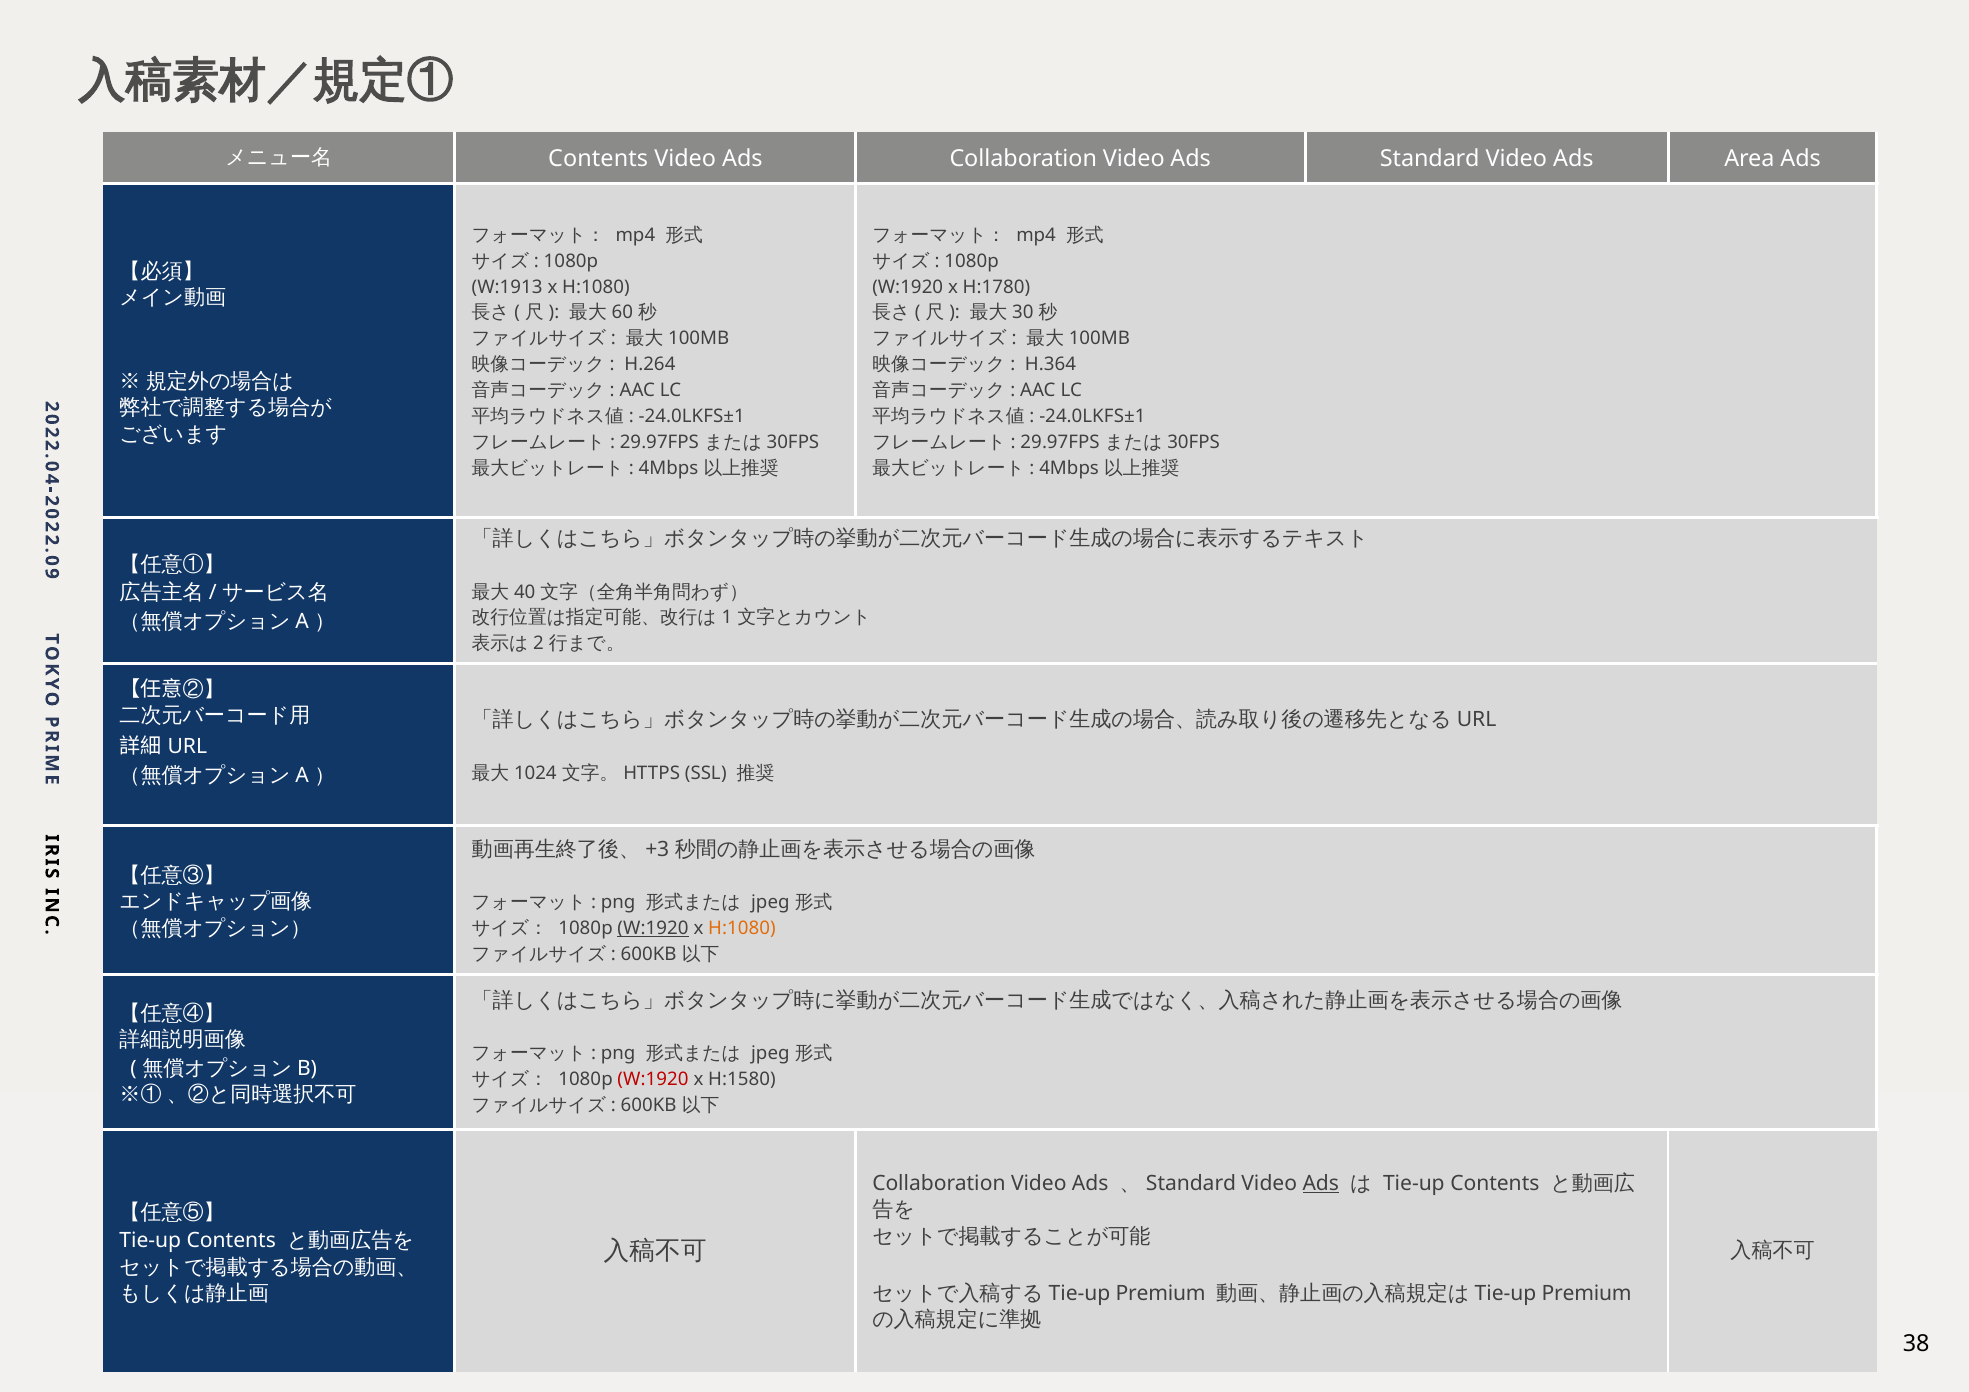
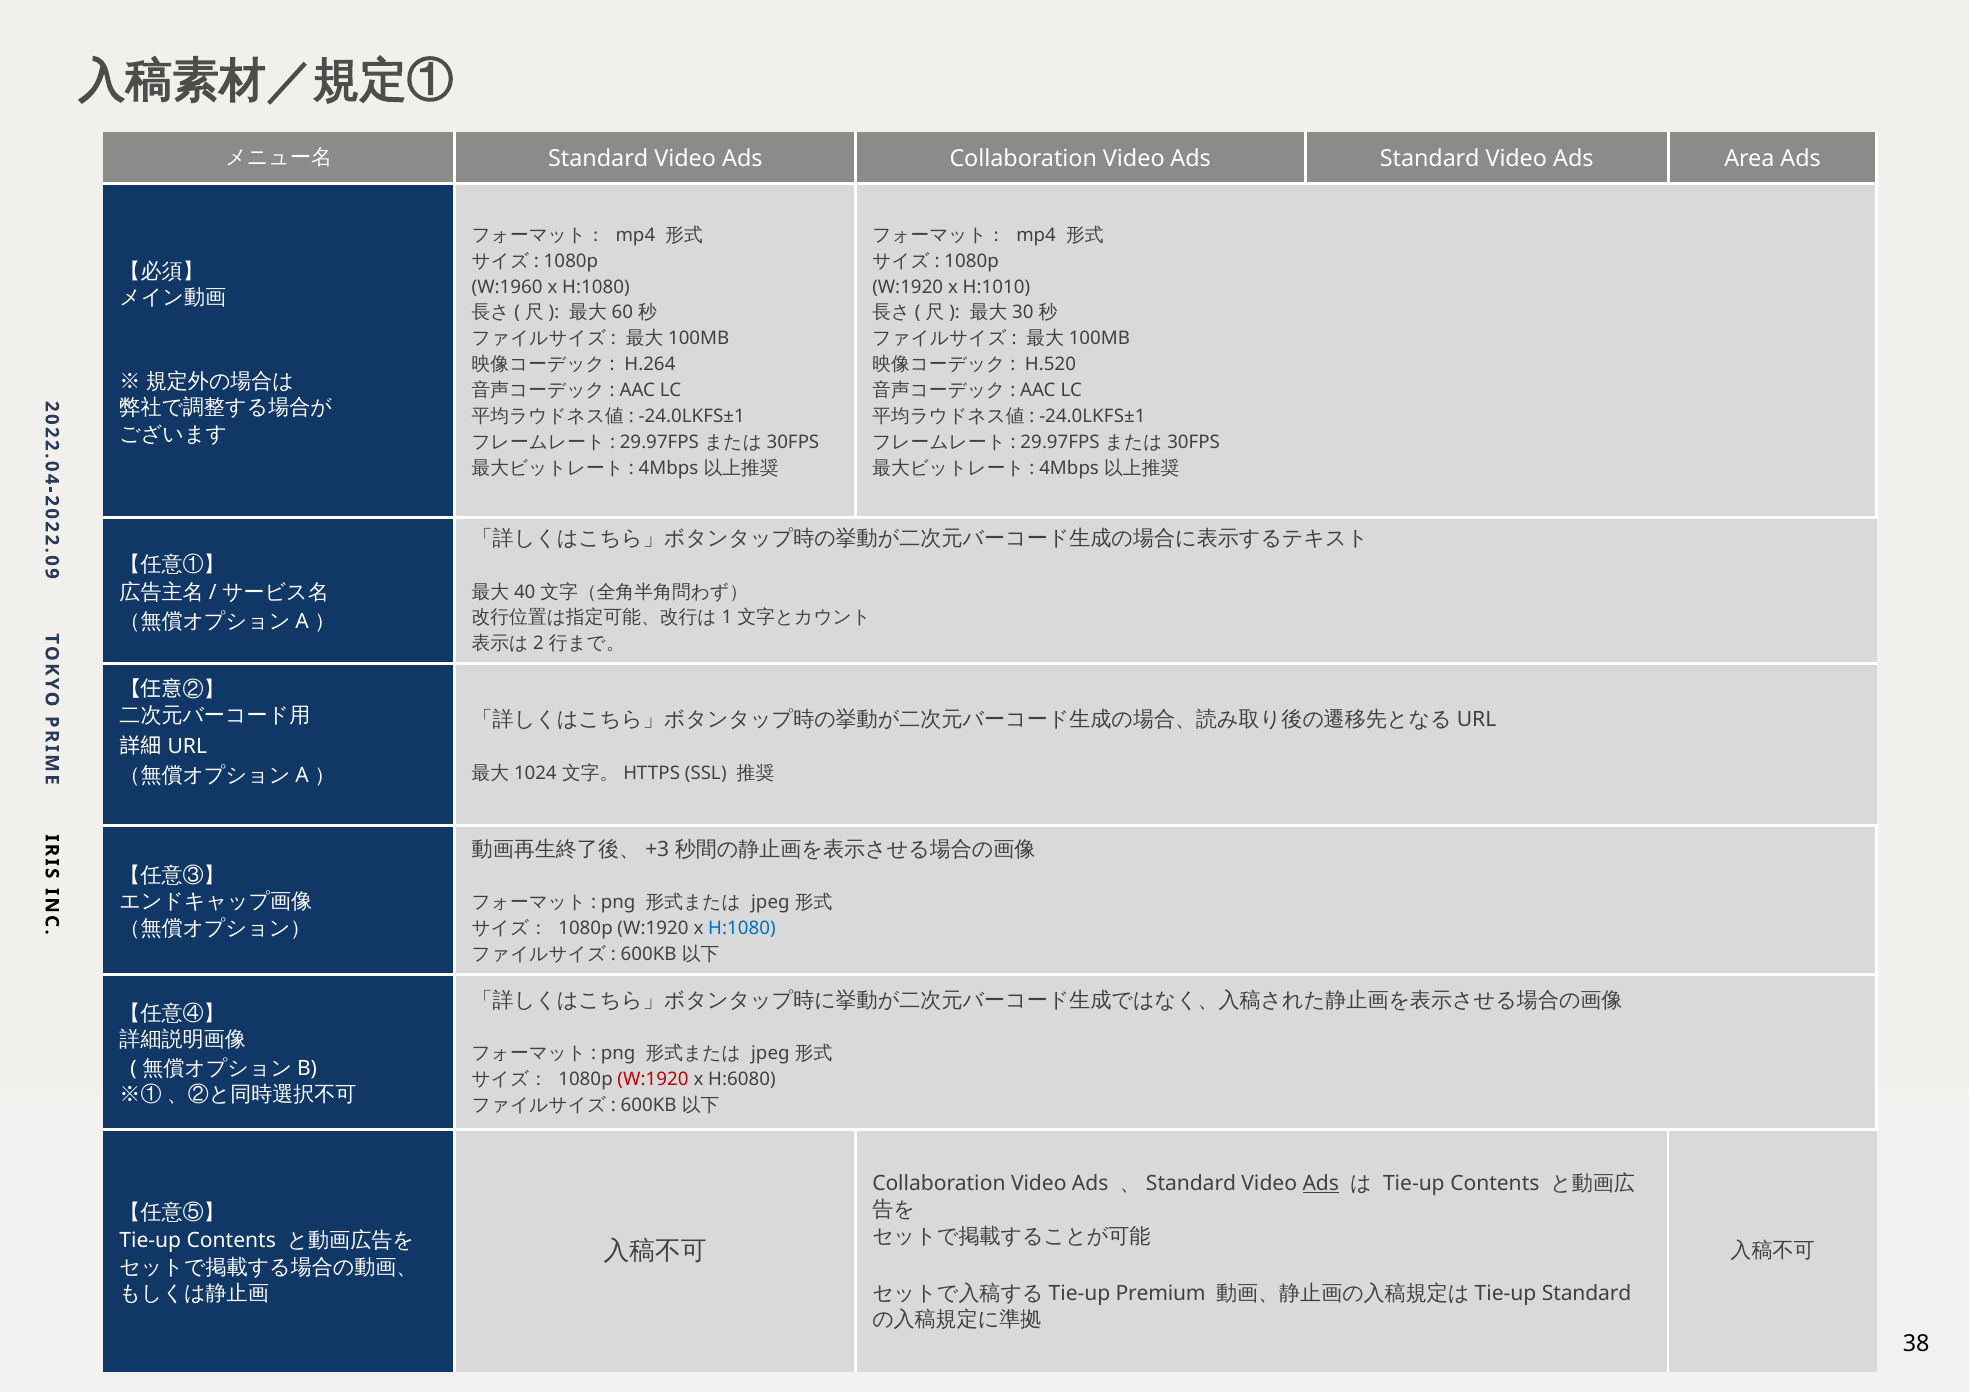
Contents: Contents -> Standard (598, 159)
W:1913: W:1913 -> W:1960 (507, 287)
H:1780: H:1780 -> H:1010 (996, 287)
H.364: H.364 -> H.520 (1051, 365)
W:1920 underline: present -> none (653, 928)
H:1080 colour: orange -> blue (742, 928)
H:1580: H:1580 -> H:6080 (742, 1079)
Premium: Premium -> Standard (1587, 1294)
